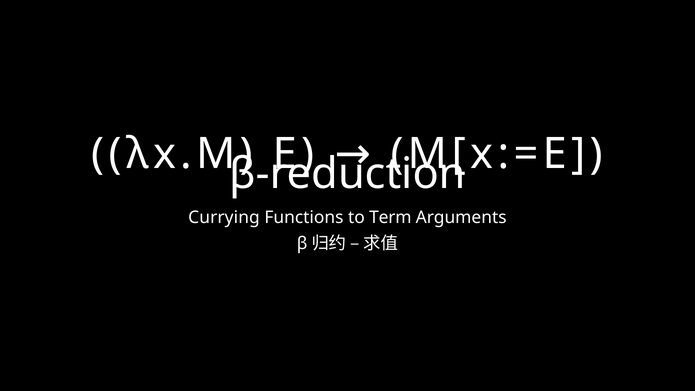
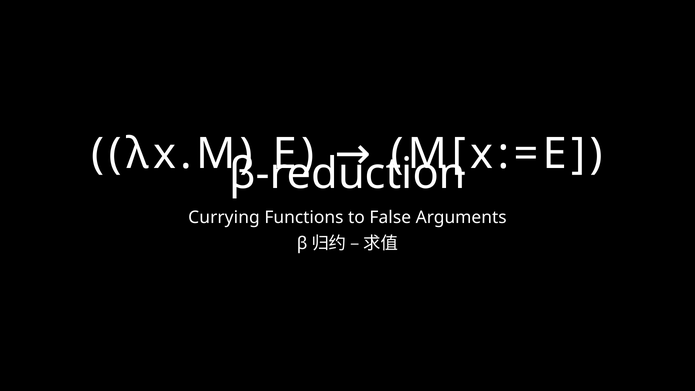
Term: Term -> False (390, 217)
